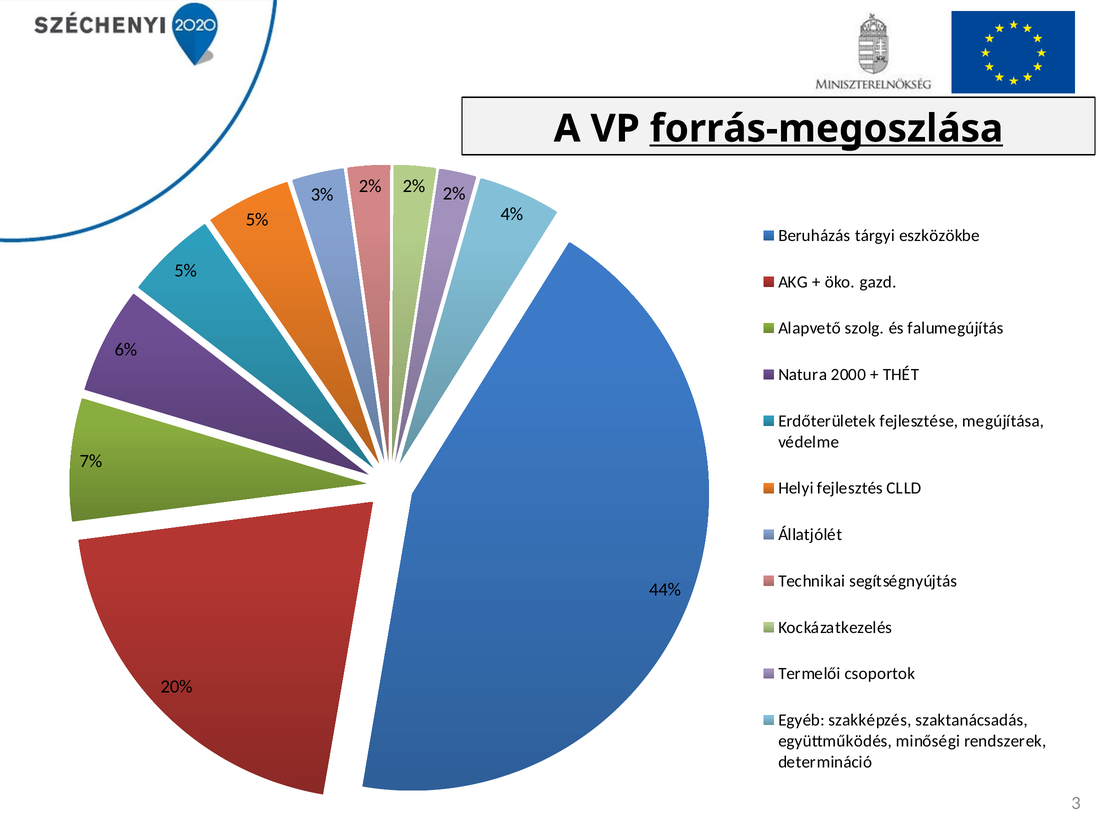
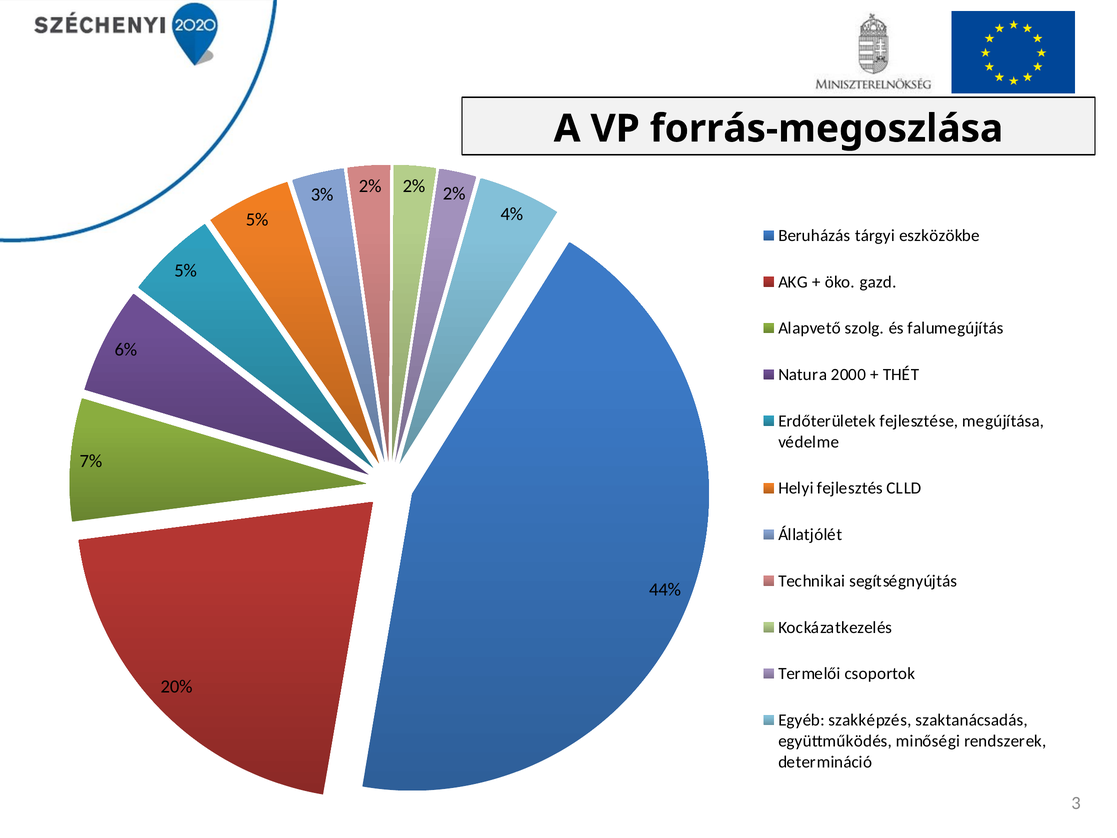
forrás-megoszlása underline: present -> none (826, 129)
